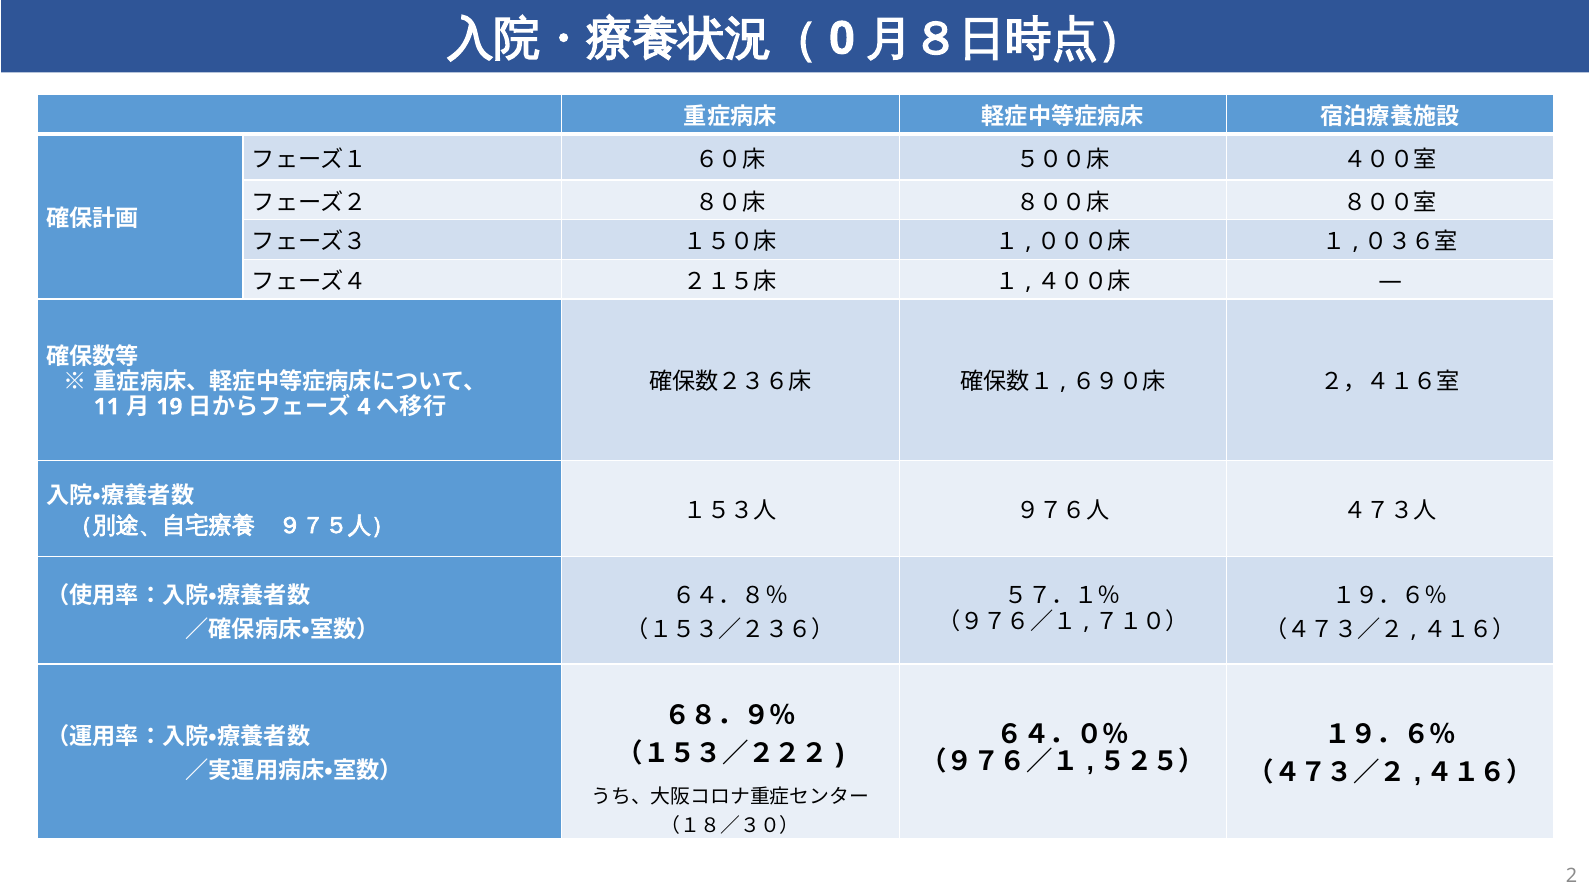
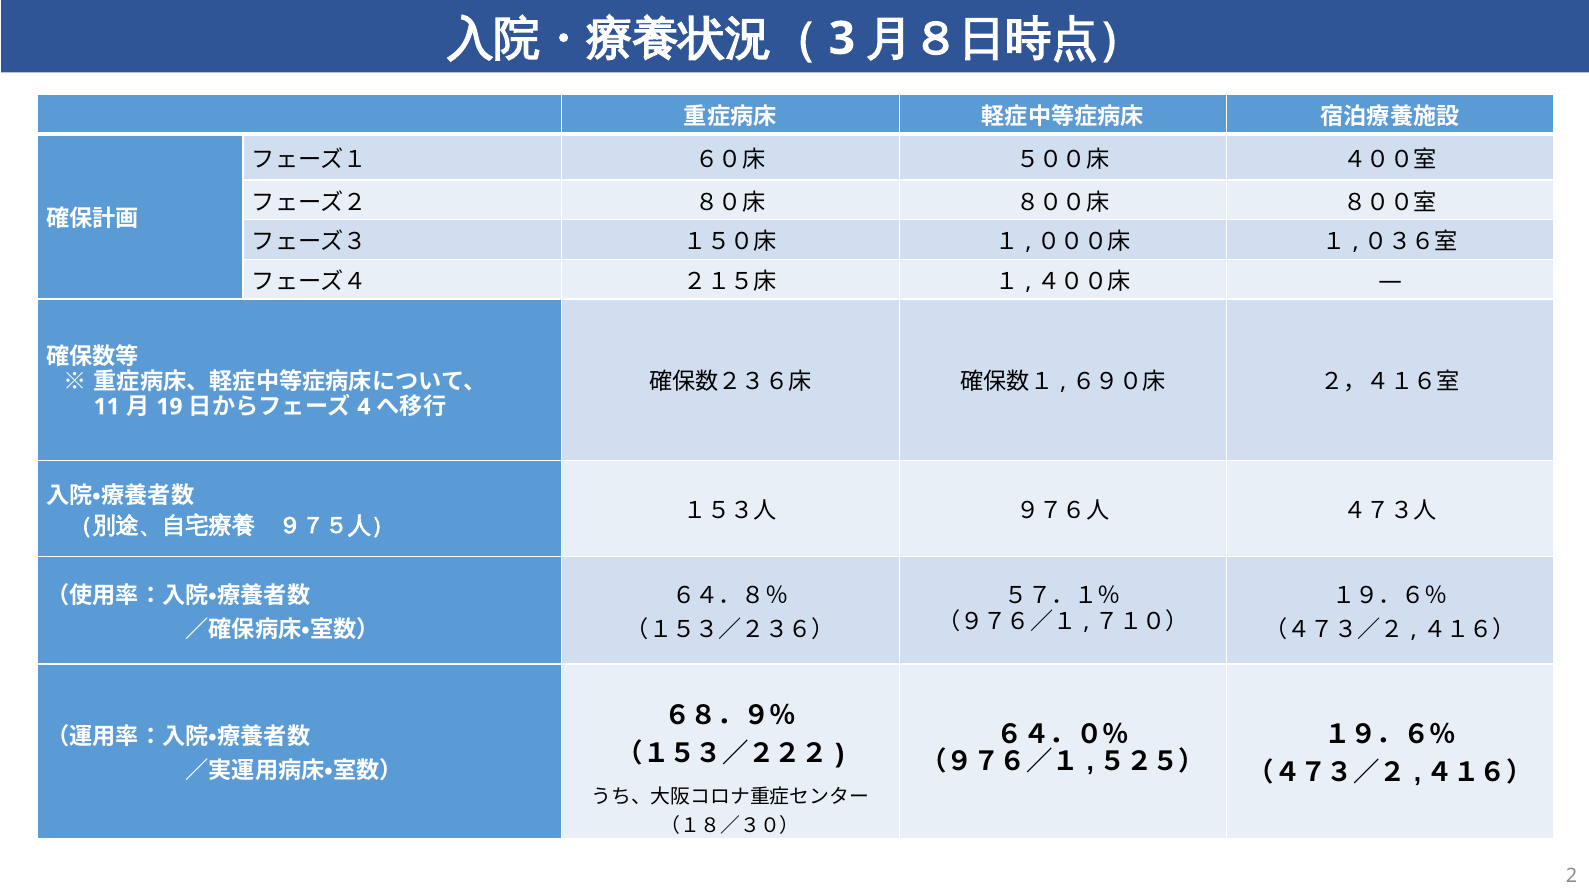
0: 0 -> 3 (842, 39)
